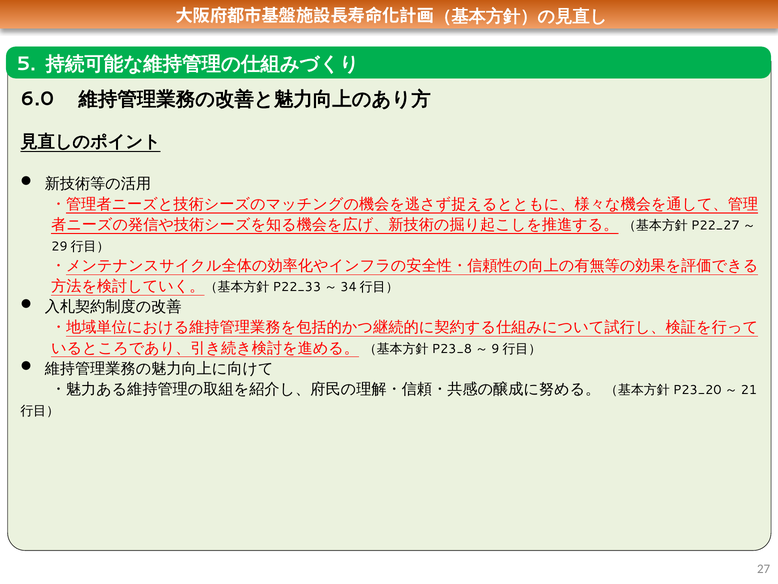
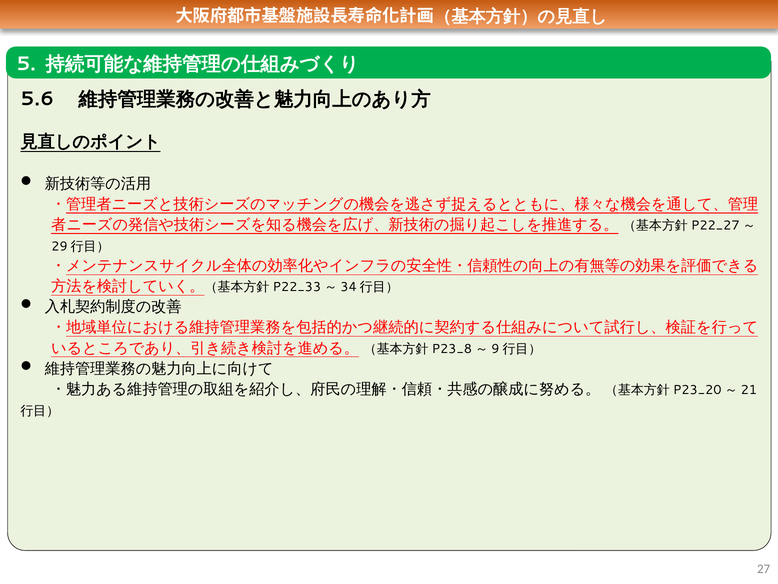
6.0: 6.0 -> 5.6 (37, 99)
